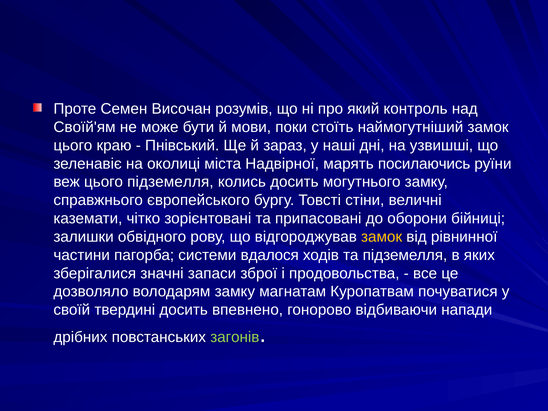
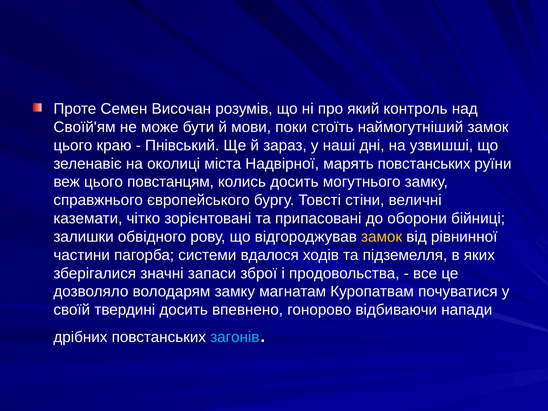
марять посилаючись: посилаючись -> повстанських (424, 164)
цього підземелля: підземелля -> повстанцям (171, 182)
загонів colour: light green -> light blue (235, 337)
